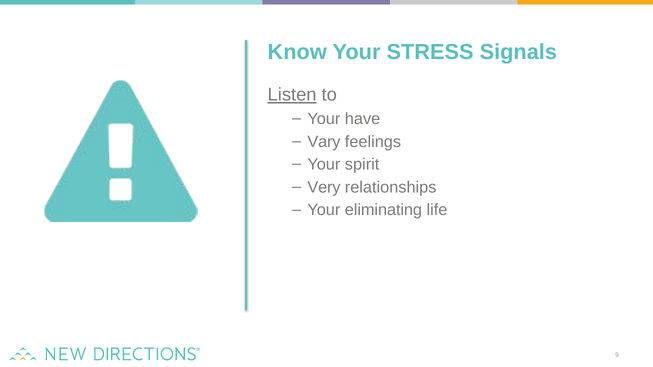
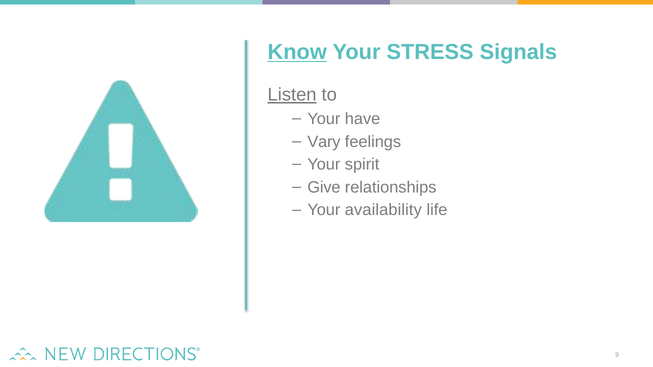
Know underline: none -> present (297, 52)
Very: Very -> Give (324, 187)
eliminating: eliminating -> availability (383, 210)
